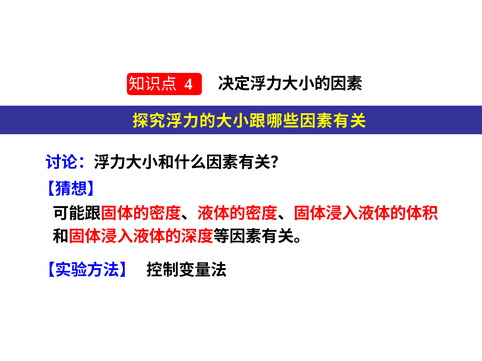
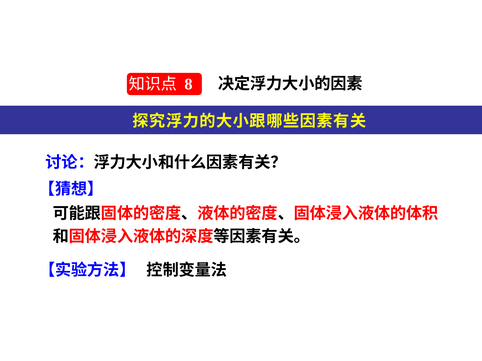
4: 4 -> 8 (188, 84)
